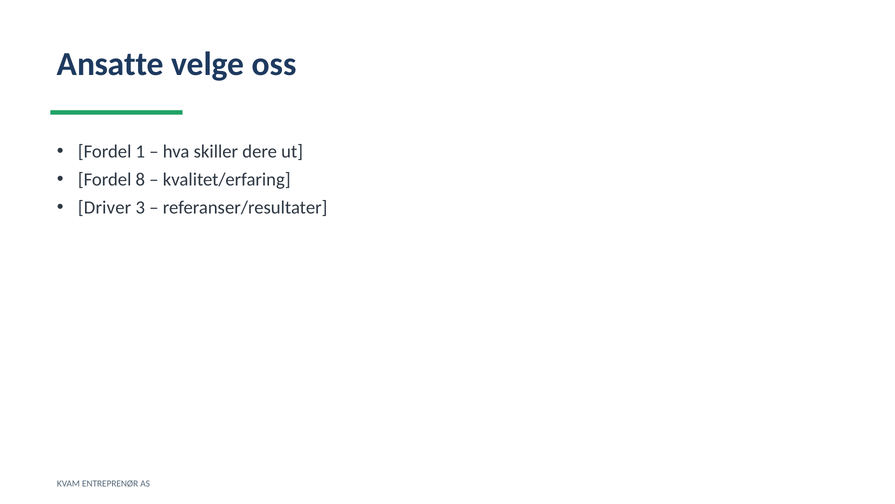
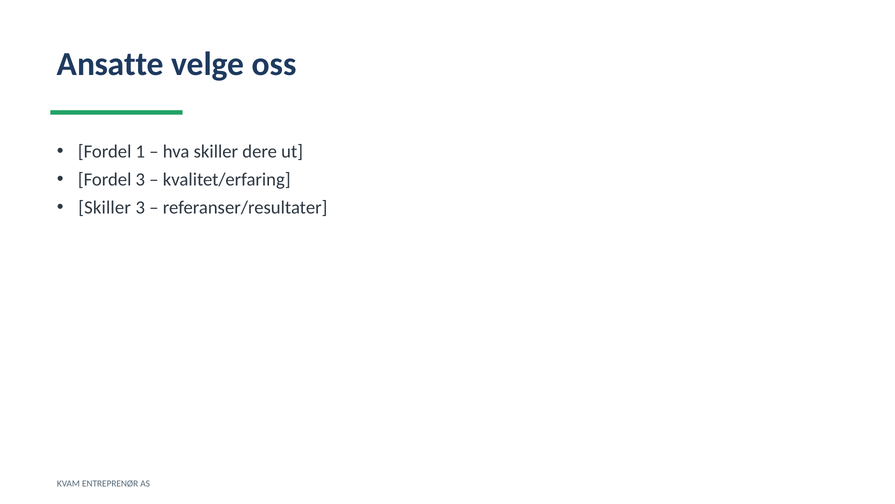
Fordel 8: 8 -> 3 (140, 180)
Driver: Driver -> Skiller (105, 208)
